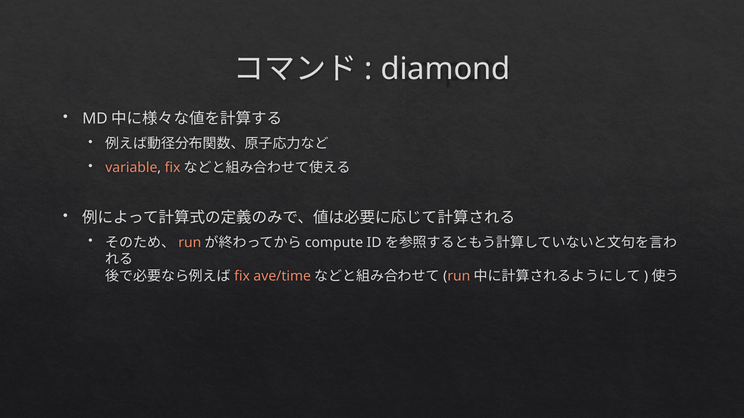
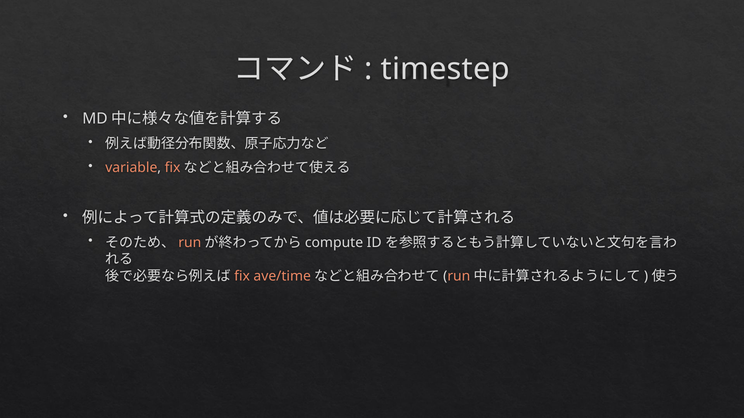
diamond: diamond -> timestep (445, 69)
